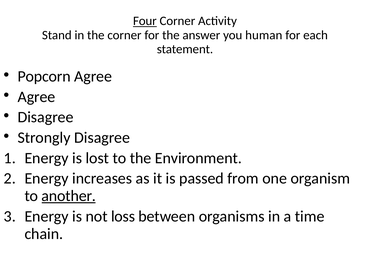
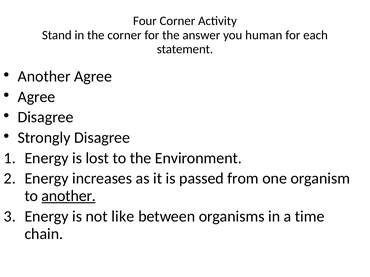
Four underline: present -> none (145, 21)
Popcorn: Popcorn -> Another (44, 77)
loss: loss -> like (123, 217)
